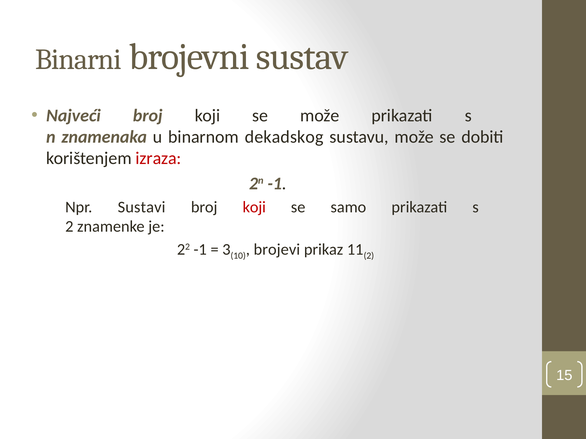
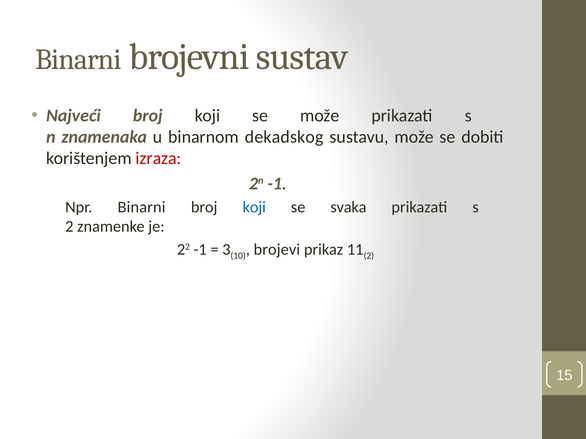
Npr Sustavi: Sustavi -> Binarni (142, 207)
koji colour: red -> blue (254, 207)
samo: samo -> svaka (348, 207)
